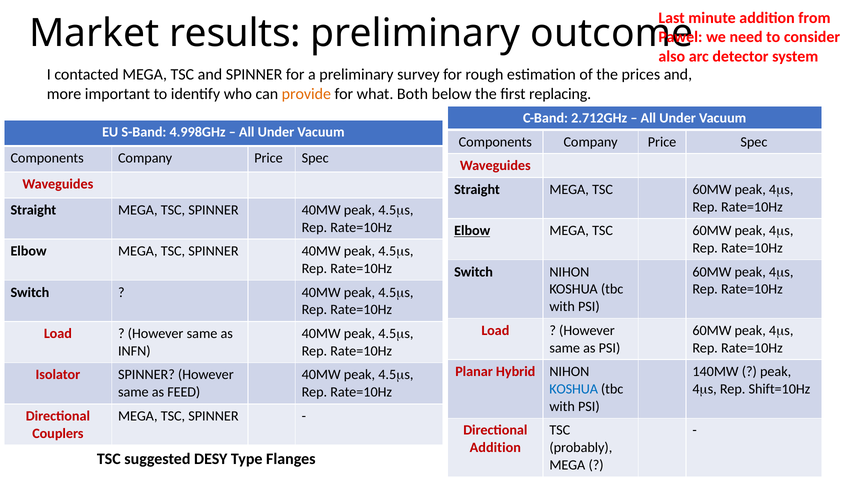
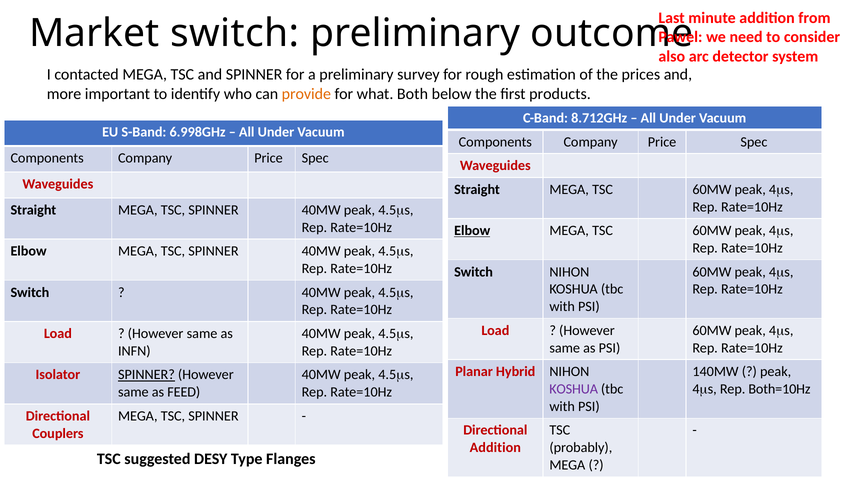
Market results: results -> switch (235, 33)
replacing: replacing -> products (560, 94)
2.712GHz: 2.712GHz -> 8.712GHz (599, 118)
4.998GHz: 4.998GHz -> 6.998GHz (198, 132)
SPINNER underline: none -> present (146, 374)
KOSHUA colour: blue -> purple (574, 388)
Shift=10Hz: Shift=10Hz -> Both=10Hz (779, 388)
